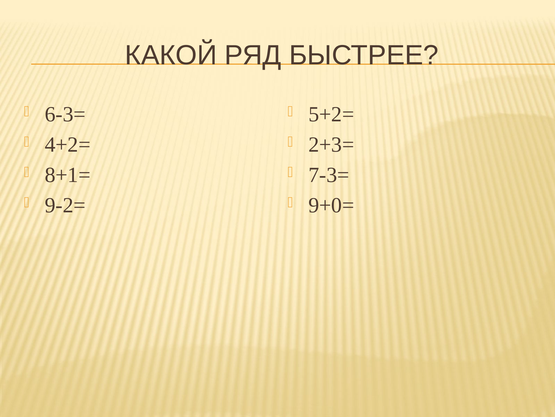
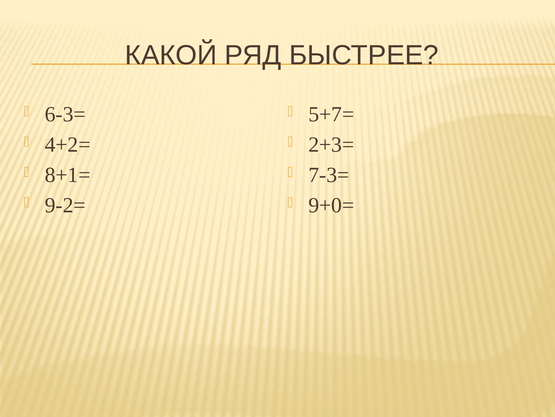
5+2=: 5+2= -> 5+7= (331, 114)
